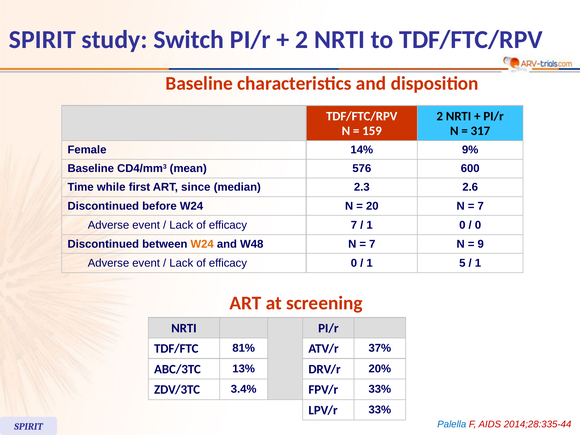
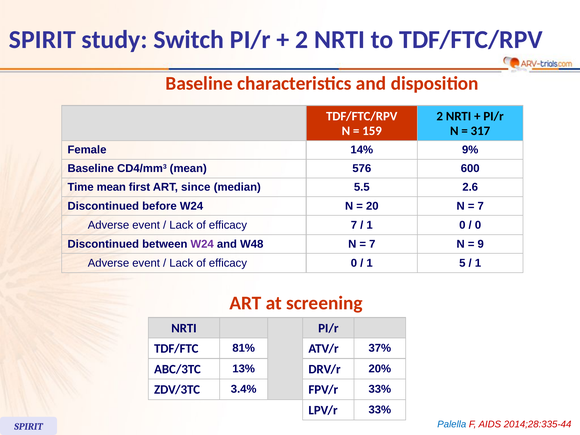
Time while: while -> mean (111, 187)
2.3: 2.3 -> 5.5 (362, 187)
W24 colour: orange -> purple (202, 244)
